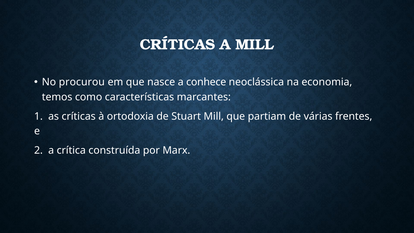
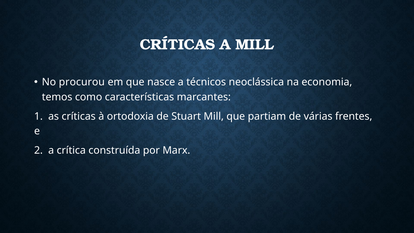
conhece: conhece -> técnicos (206, 82)
